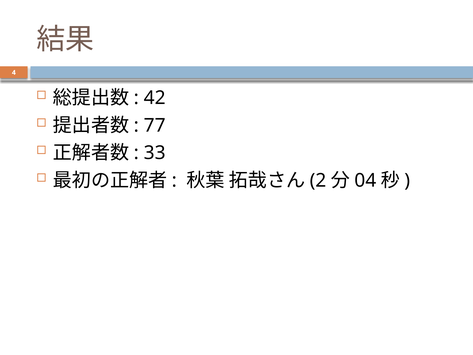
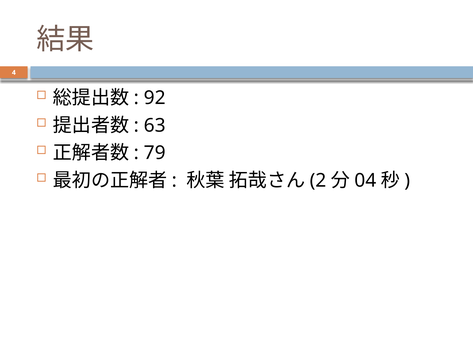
42: 42 -> 92 (155, 98)
77: 77 -> 63 (155, 125)
33: 33 -> 79 (155, 153)
